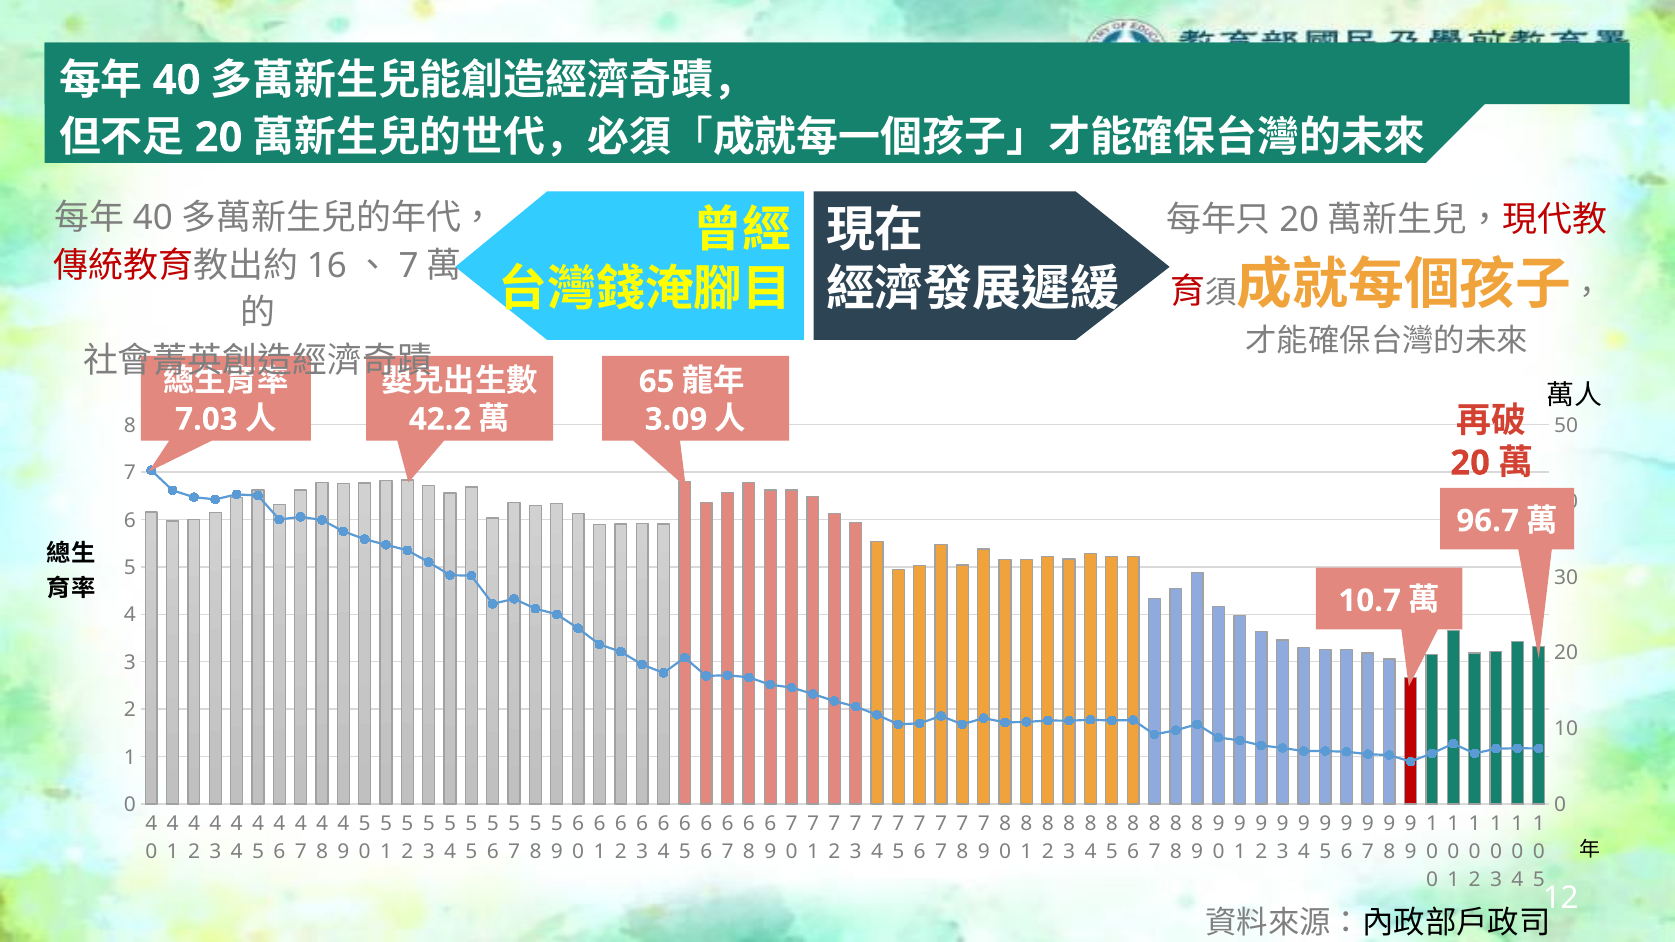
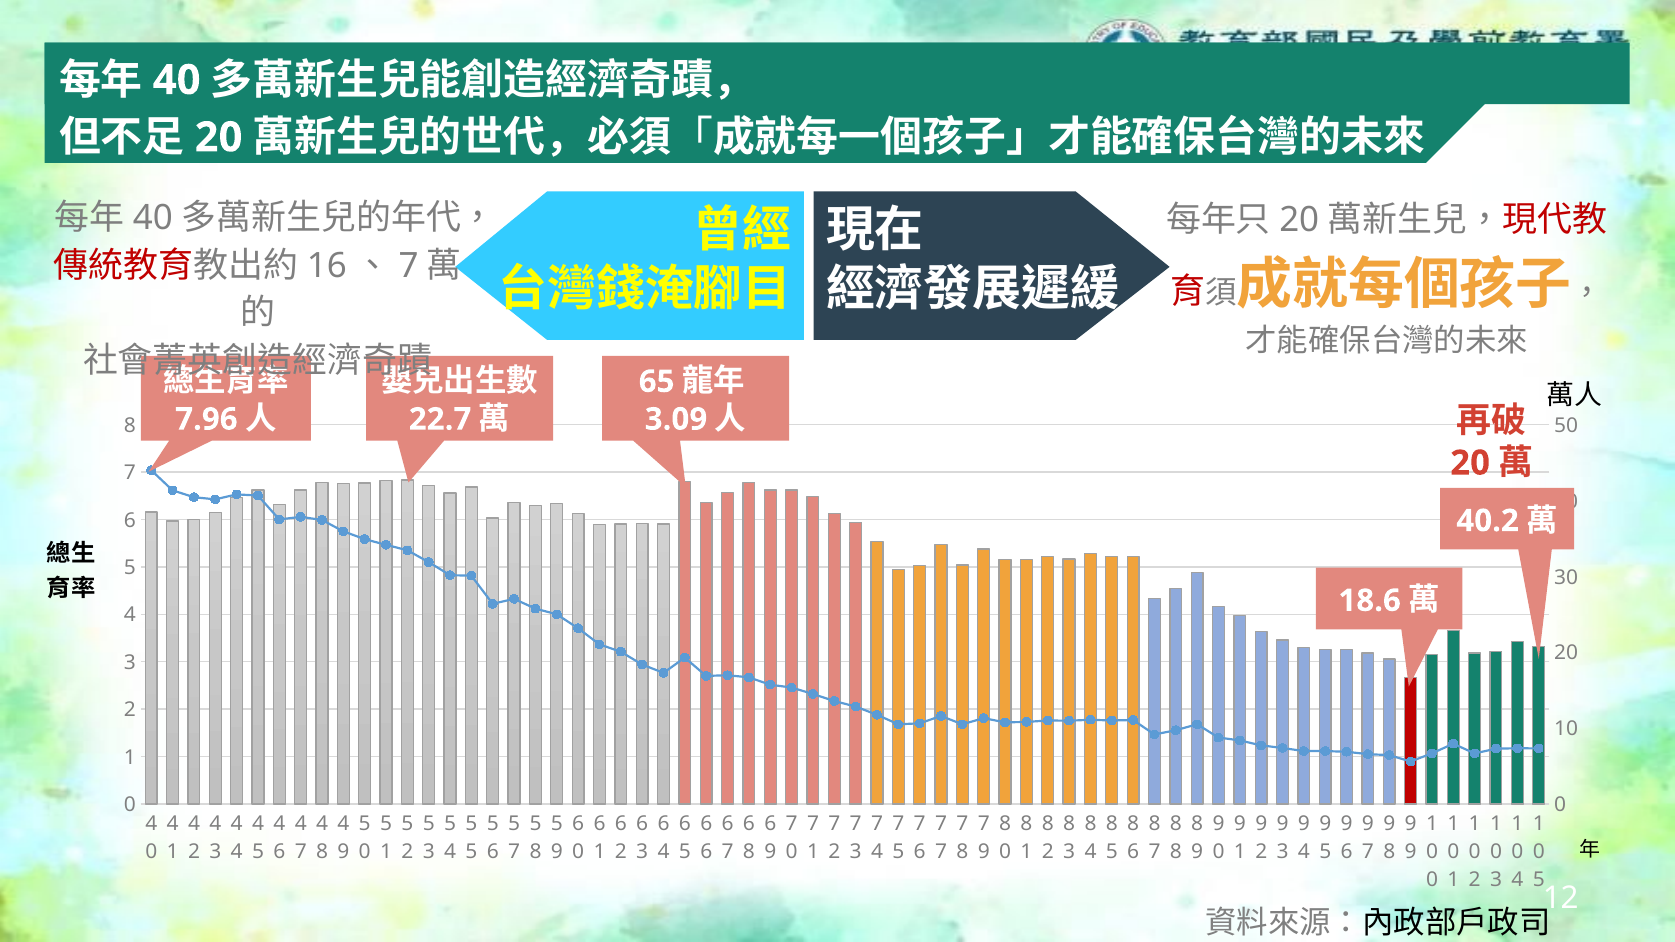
7.03: 7.03 -> 7.96 (206, 419)
42.2: 42.2 -> 22.7 (440, 419)
96.7: 96.7 -> 40.2 (1488, 521)
10.7: 10.7 -> 18.6 (1370, 601)
